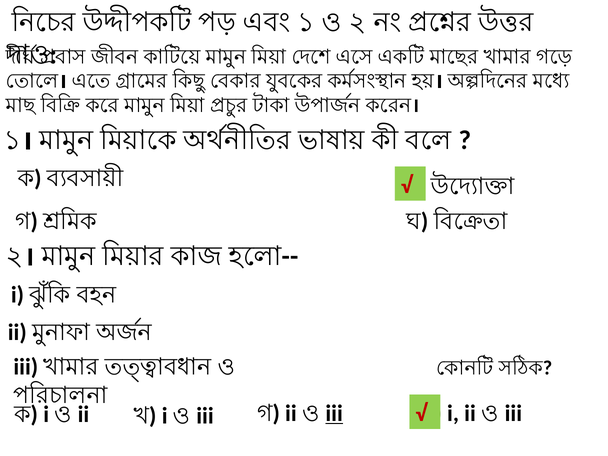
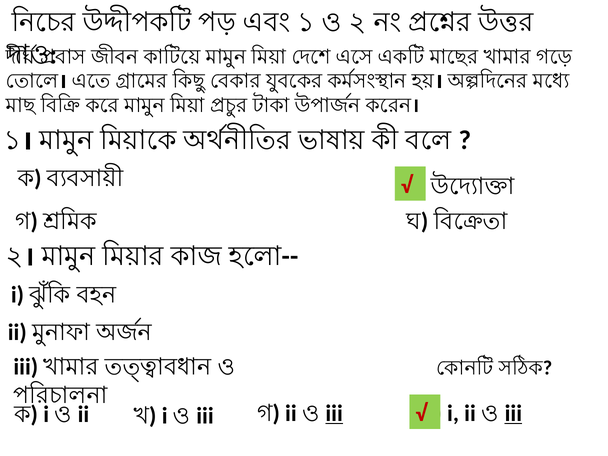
iii underline: none -> present (513, 413)
